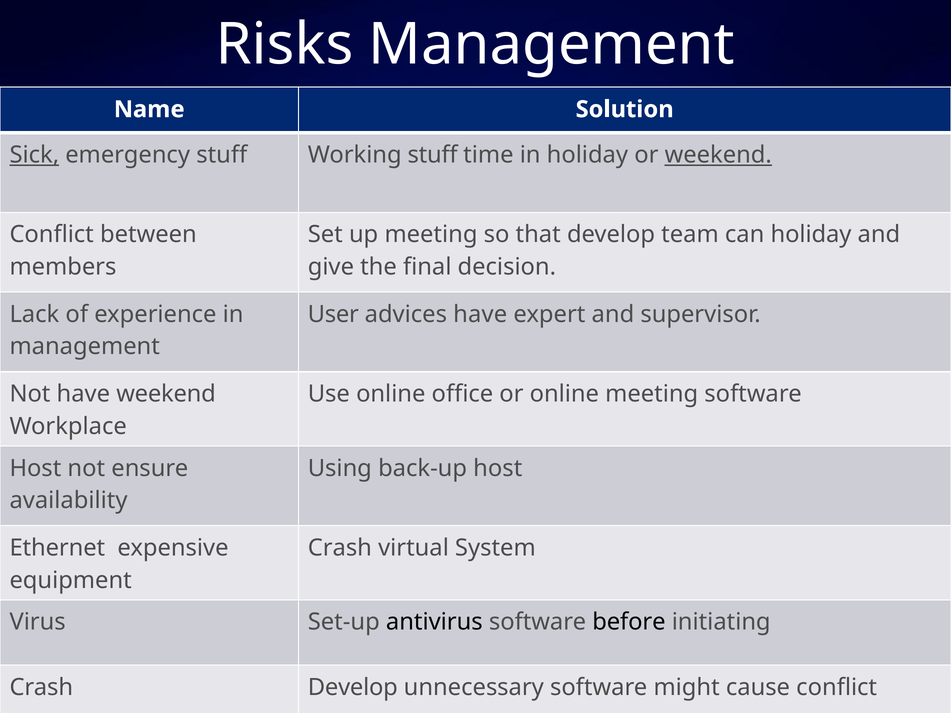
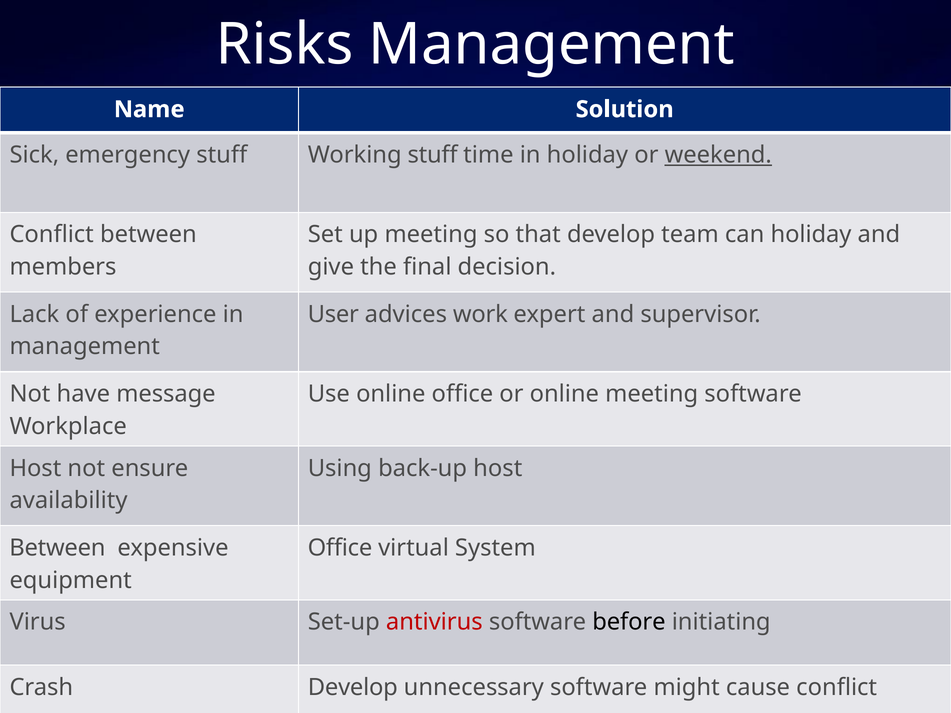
Sick underline: present -> none (34, 155)
advices have: have -> work (480, 314)
have weekend: weekend -> message (166, 394)
Ethernet: Ethernet -> Between (57, 548)
Crash: Crash -> Office (340, 548)
antivirus colour: black -> red (434, 622)
